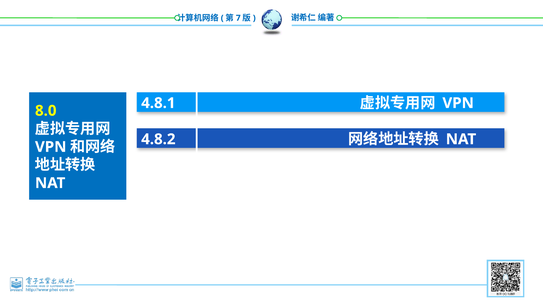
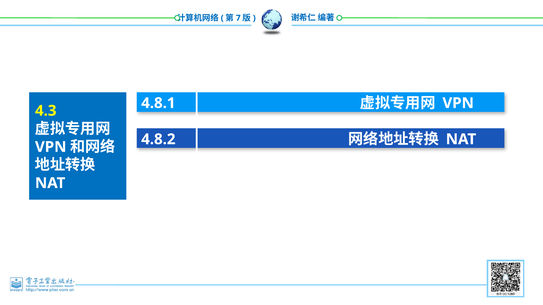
8.0: 8.0 -> 4.3 (46, 111)
